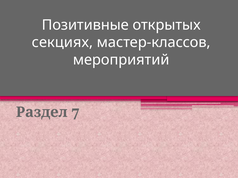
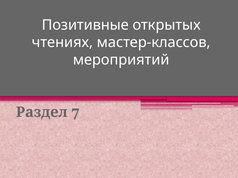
секциях: секциях -> чтениях (62, 42)
